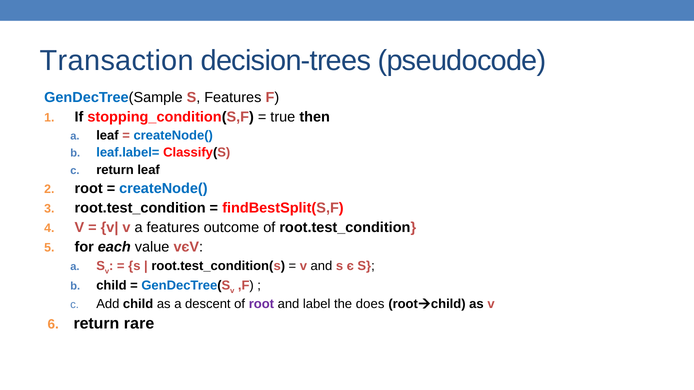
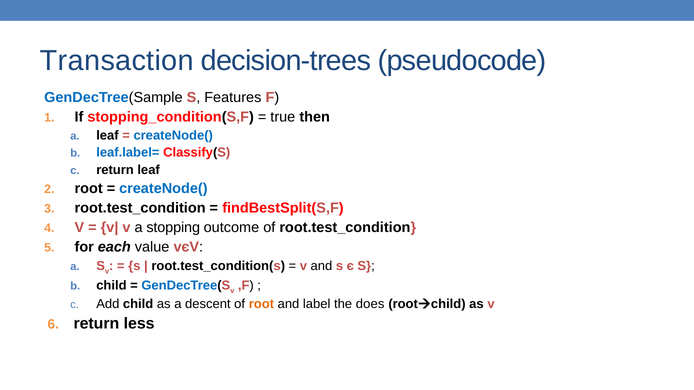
a features: features -> stopping (173, 228)
root colour: purple -> orange (261, 304)
rare: rare -> less (139, 324)
